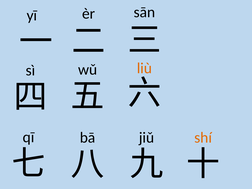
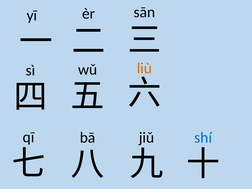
shí colour: orange -> blue (203, 138)
